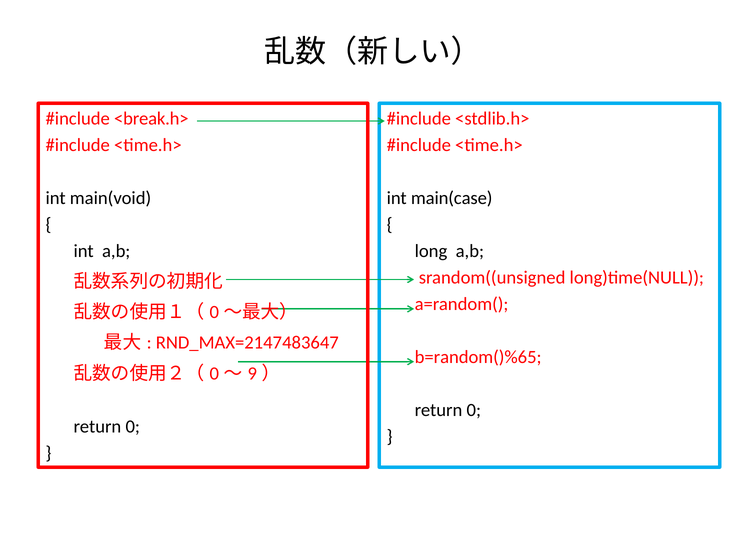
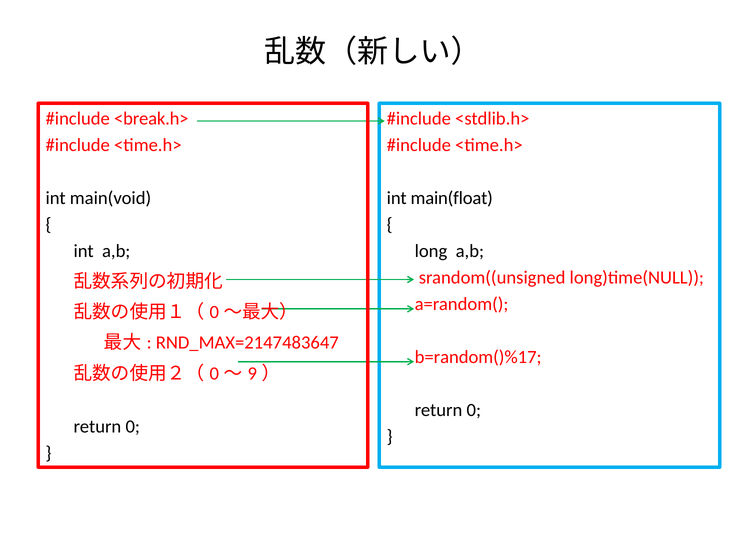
main(case: main(case -> main(float (452, 198)
b=random()%65: b=random()%65 -> b=random()%17 (478, 357)
